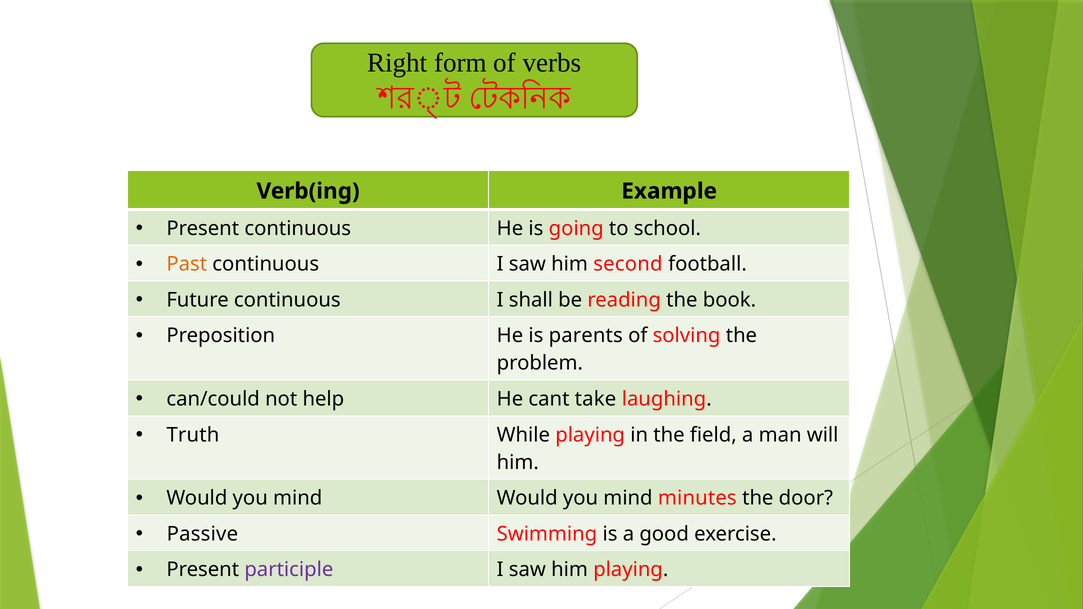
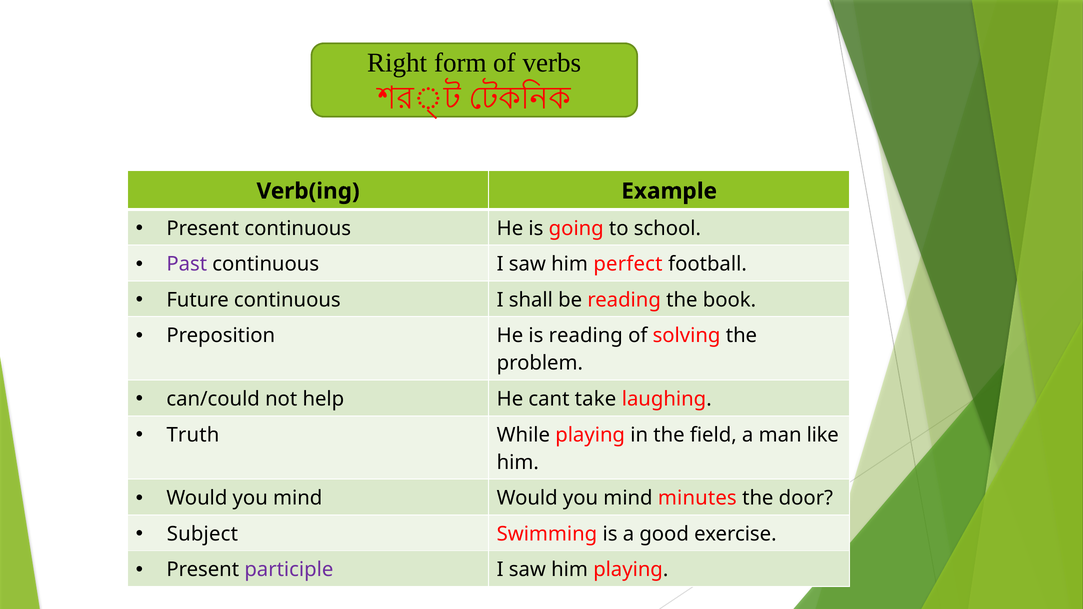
Past colour: orange -> purple (187, 264)
second: second -> perfect (628, 264)
is parents: parents -> reading (586, 336)
will: will -> like (823, 435)
Passive: Passive -> Subject (202, 534)
